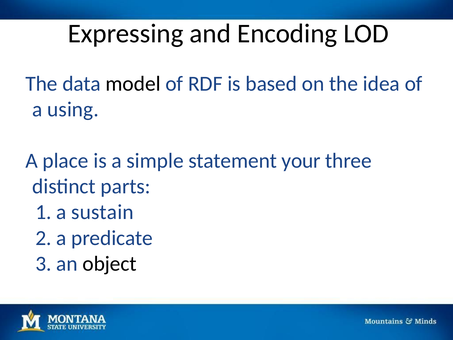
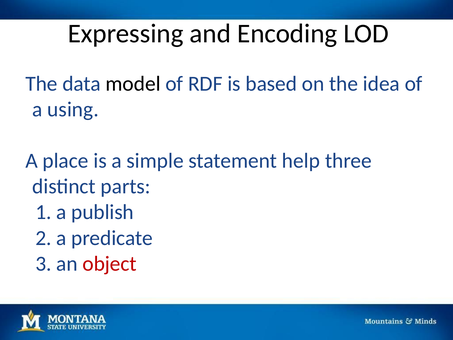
your: your -> help (301, 161)
sustain: sustain -> publish (103, 212)
object colour: black -> red (110, 263)
